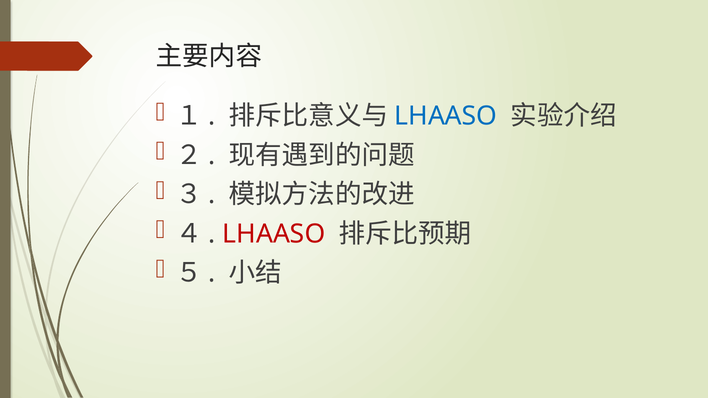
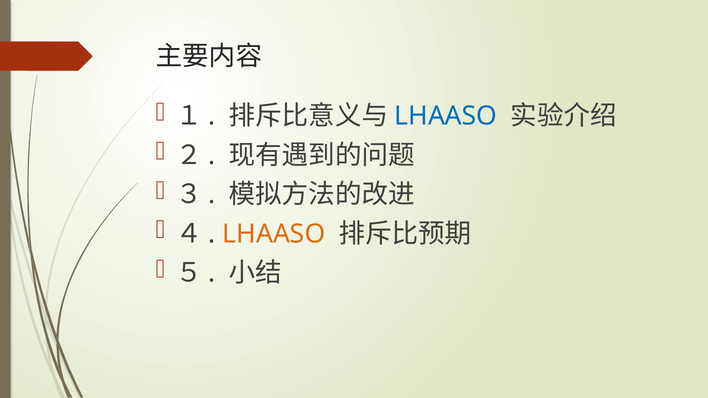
LHAASO colour: red -> orange (274, 234)
